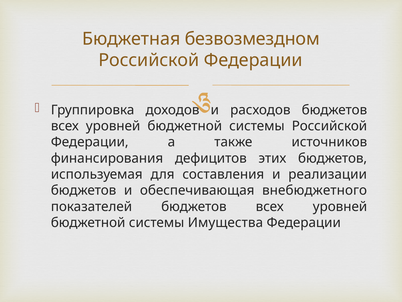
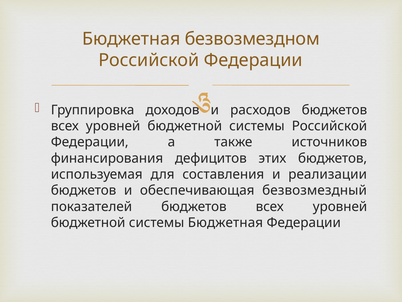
внебюджетного: внебюджетного -> безвозмездный (315, 190)
системы Имущества: Имущества -> Бюджетная (225, 222)
